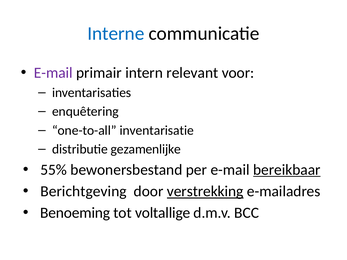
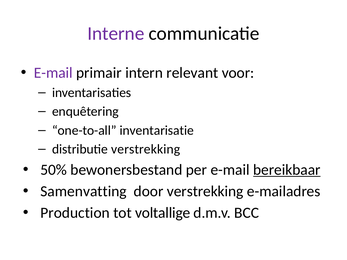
Interne colour: blue -> purple (116, 33)
distributie gezamenlijke: gezamenlijke -> verstrekking (146, 149)
55%: 55% -> 50% (54, 170)
Berichtgeving: Berichtgeving -> Samenvatting (84, 191)
verstrekking underline: present -> none (205, 191)
Benoeming: Benoeming -> Production (75, 213)
